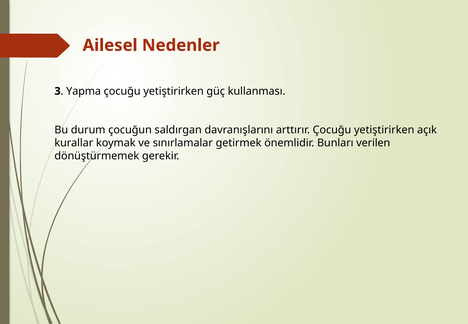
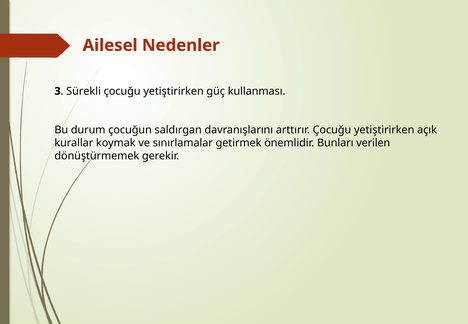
Yapma: Yapma -> Sürekli (84, 91)
